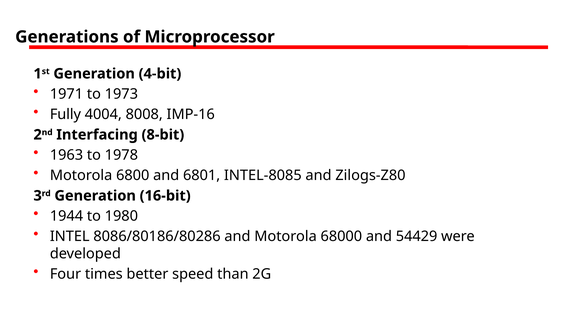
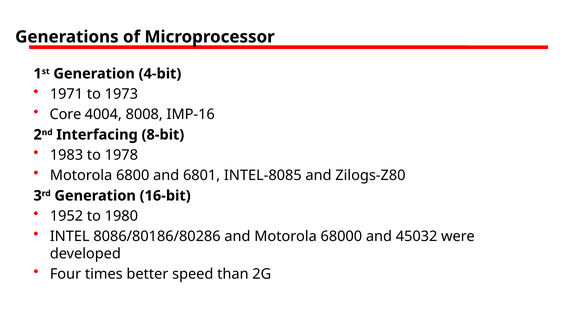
Fully: Fully -> Core (65, 114)
1963: 1963 -> 1983 (66, 155)
1944: 1944 -> 1952 (66, 216)
54429: 54429 -> 45032 (417, 237)
